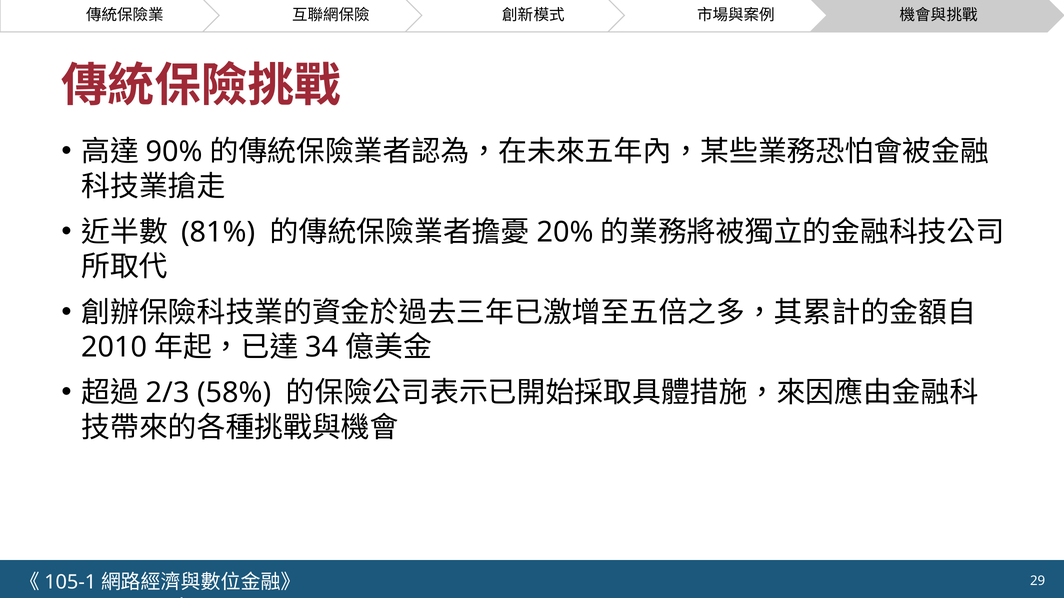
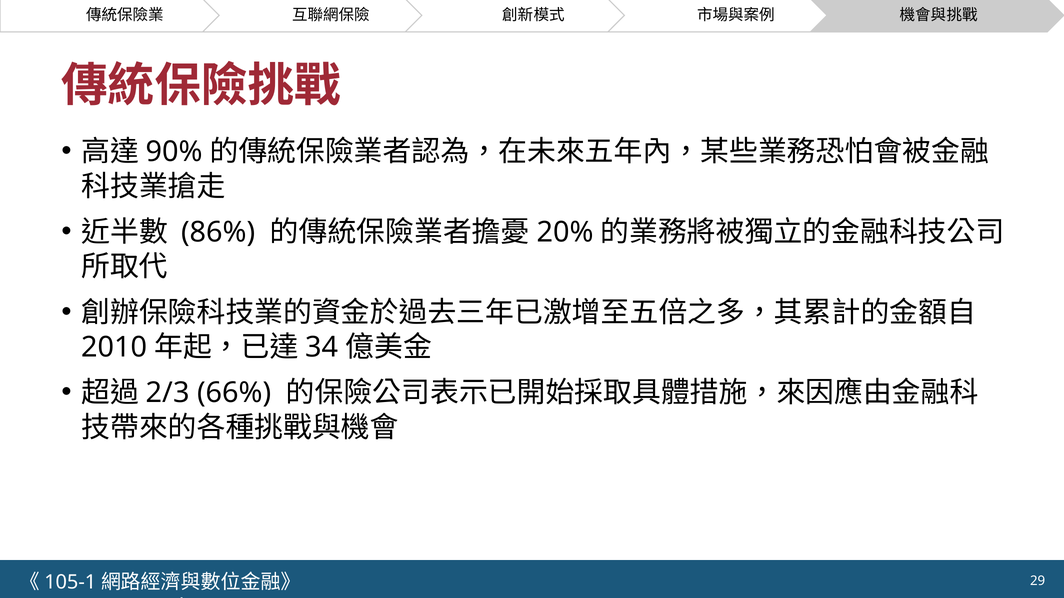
81%: 81% -> 86% (218, 232)
58%: 58% -> 66% (234, 393)
